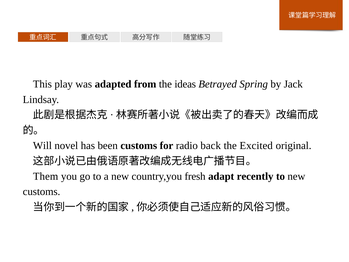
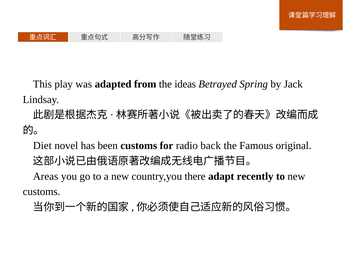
Will: Will -> Diet (42, 145)
Excited: Excited -> Famous (256, 145)
Them: Them -> Areas (46, 176)
fresh: fresh -> there (195, 176)
